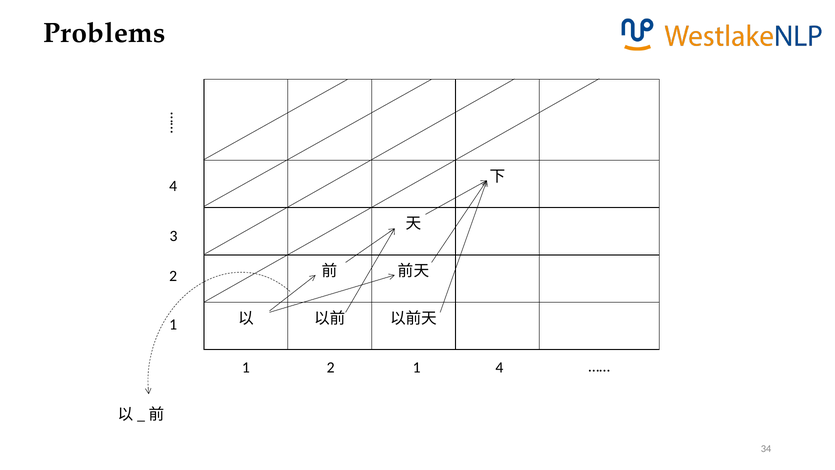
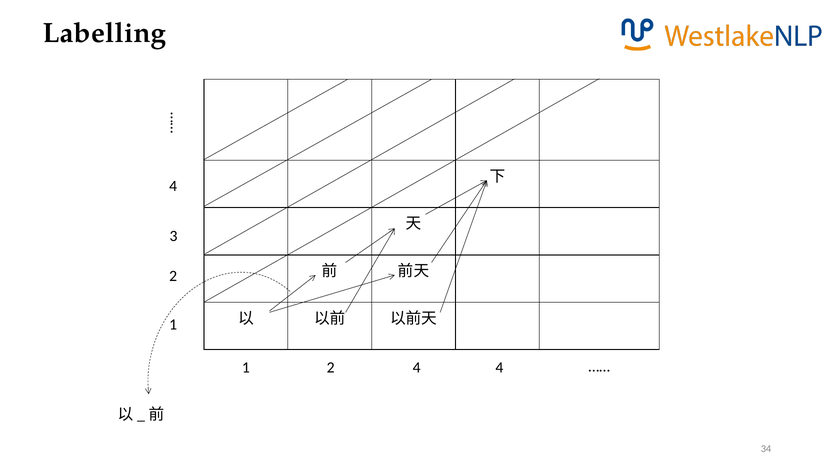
Problems: Problems -> Labelling (104, 33)
2 1: 1 -> 4 (417, 367)
